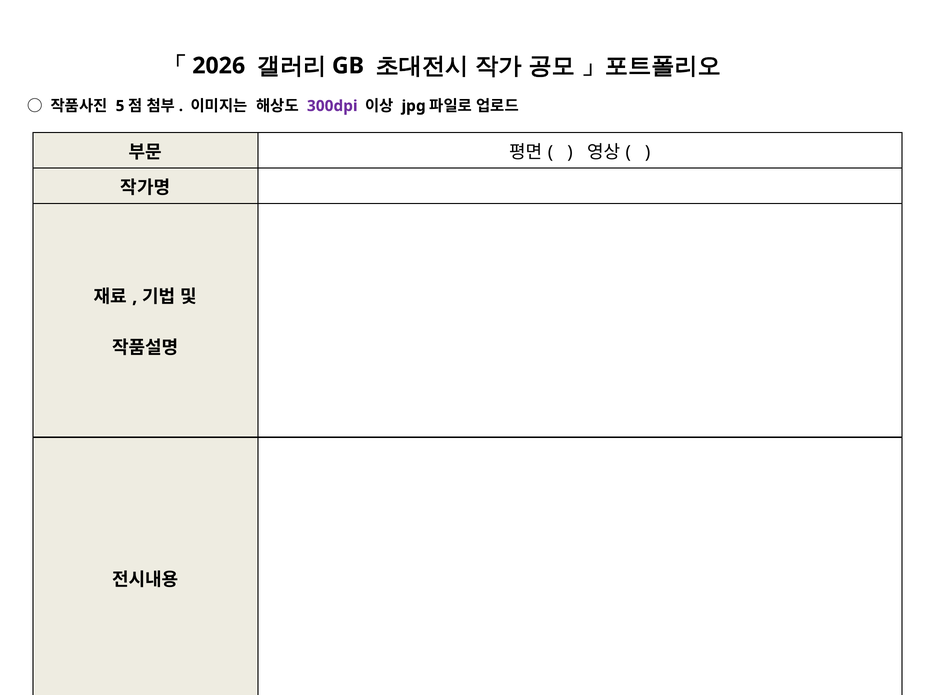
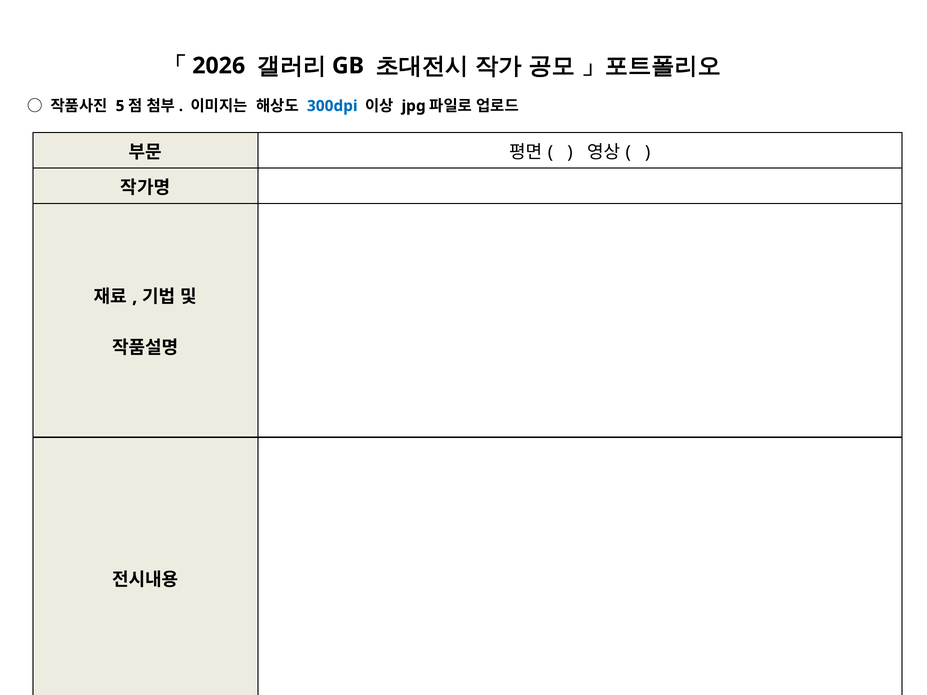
300dpi colour: purple -> blue (332, 106)
